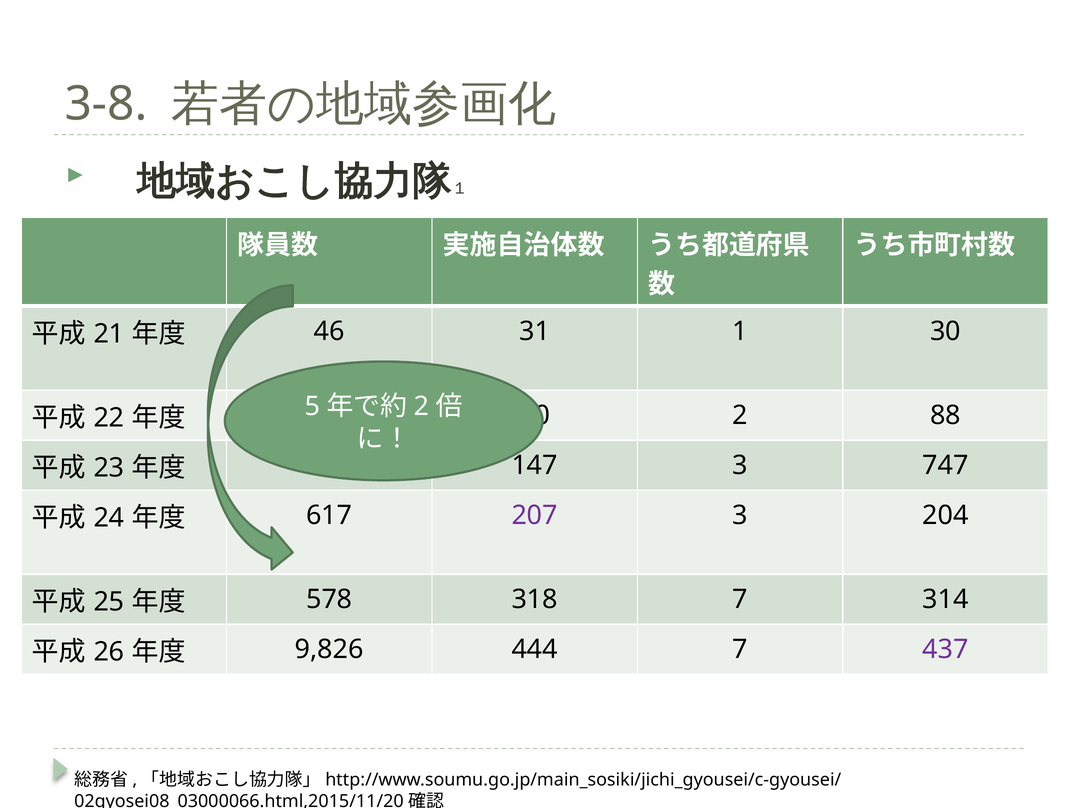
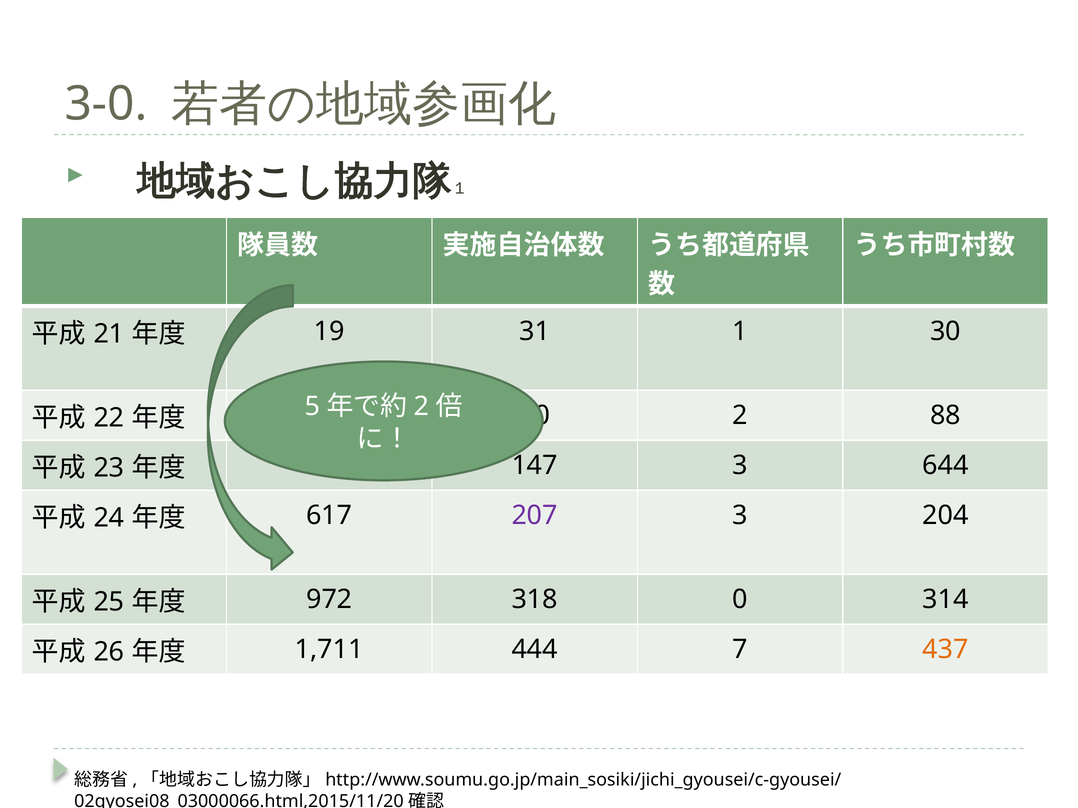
3-8: 3-8 -> 3-0 (106, 104)
46: 46 -> 19 (329, 332)
747: 747 -> 644 (946, 466)
578: 578 -> 972 (329, 600)
318 7: 7 -> 0 (740, 600)
9,826: 9,826 -> 1,711 (329, 650)
437 colour: purple -> orange (946, 650)
